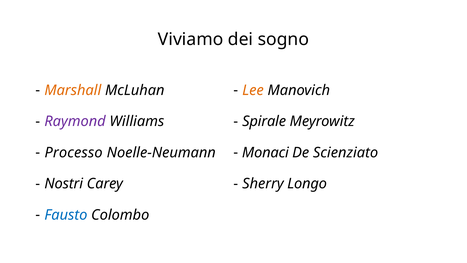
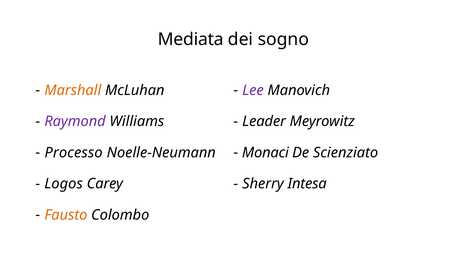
Viviamo: Viviamo -> Mediata (191, 39)
Lee colour: orange -> purple (253, 90)
Spirale: Spirale -> Leader (264, 121)
Nostri: Nostri -> Logos (64, 184)
Longo: Longo -> Intesa (307, 184)
Fausto colour: blue -> orange (66, 215)
